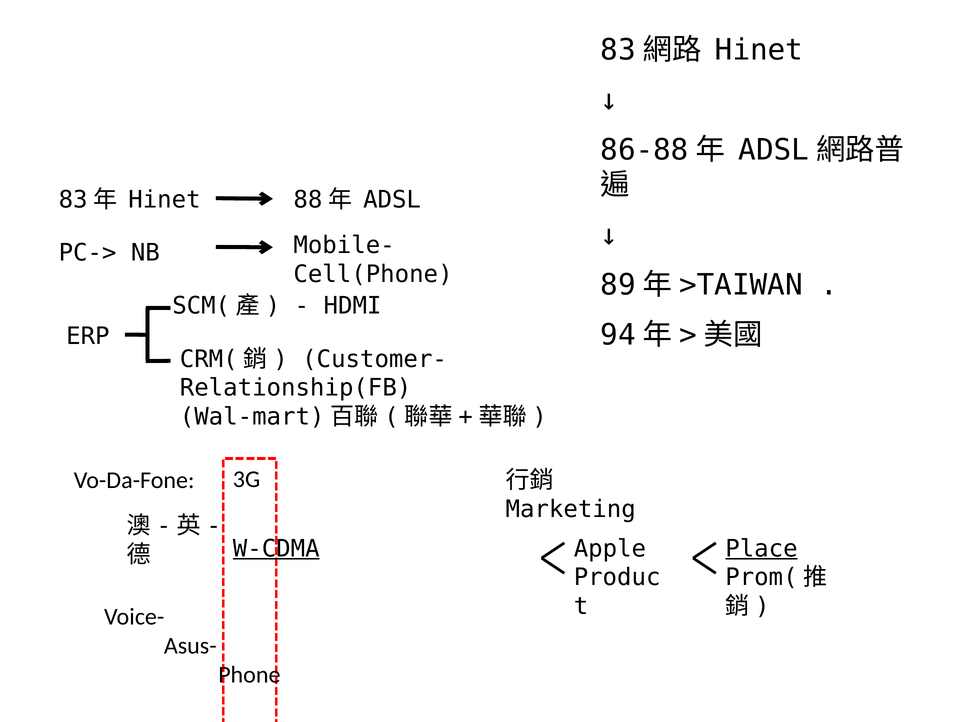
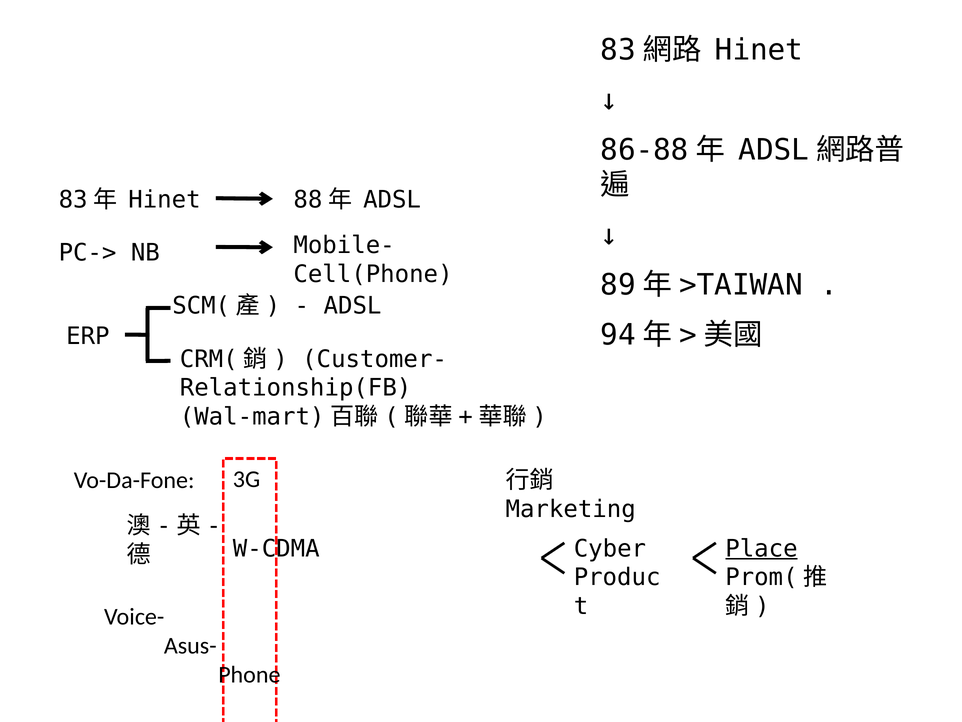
HDMI: HDMI -> ADSL (353, 306)
Apple: Apple -> Cyber (610, 548)
W-CDMA underline: present -> none (276, 548)
